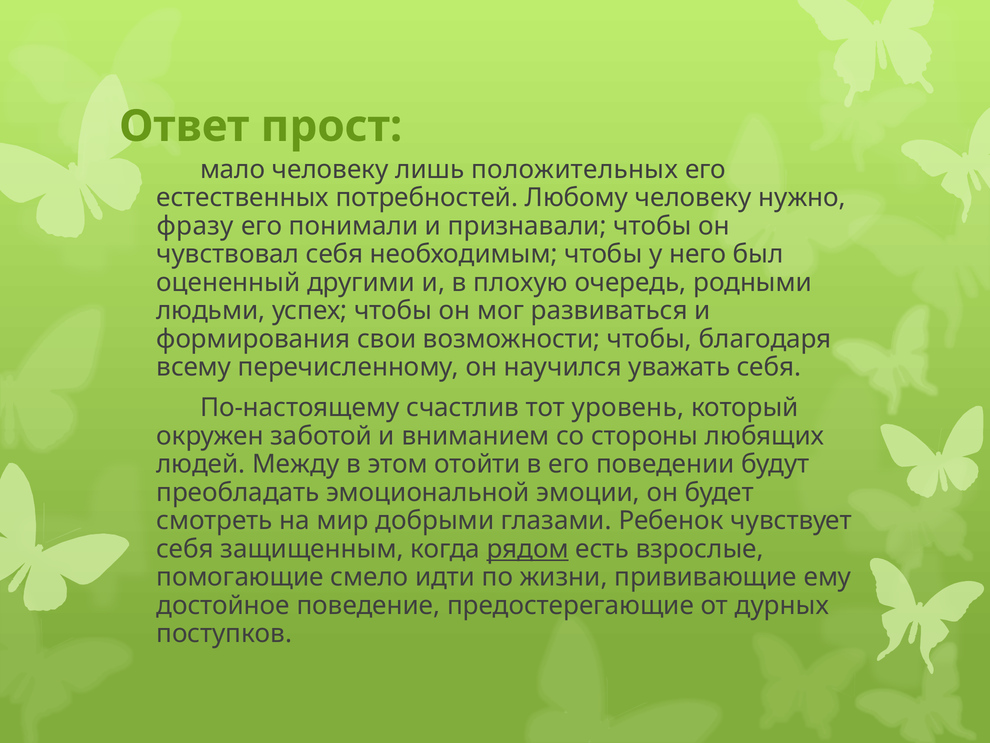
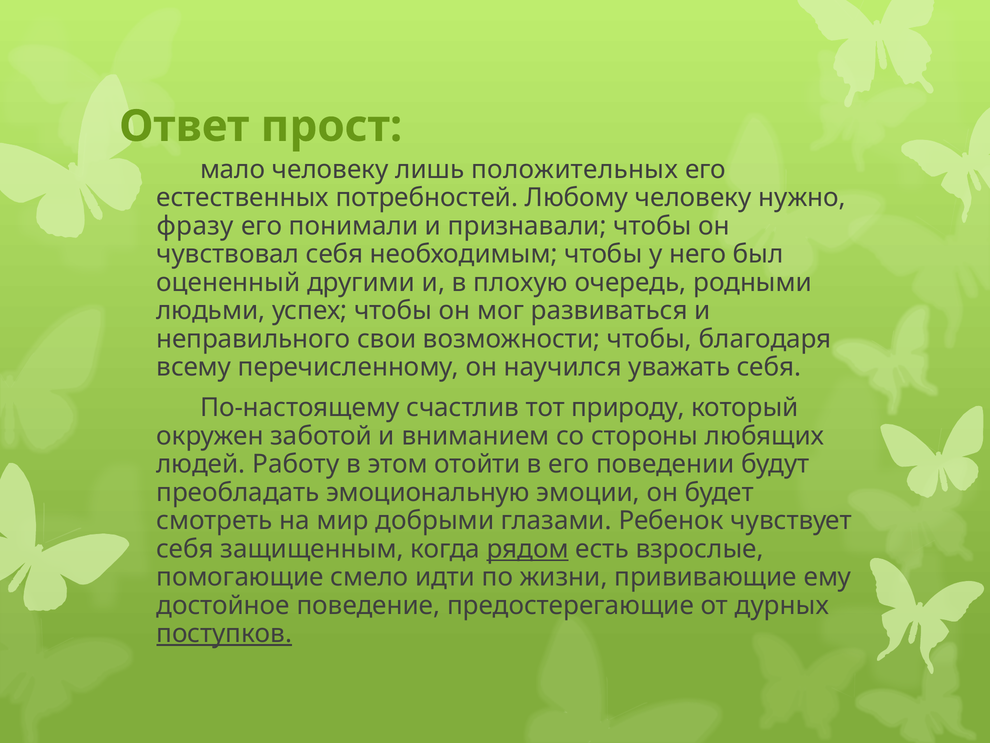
формирования: формирования -> неправильного (253, 339)
уровень: уровень -> природу (628, 408)
Между: Между -> Работу (296, 464)
эмоциональной: эмоциональной -> эмоциональную (428, 492)
поступков underline: none -> present (224, 633)
